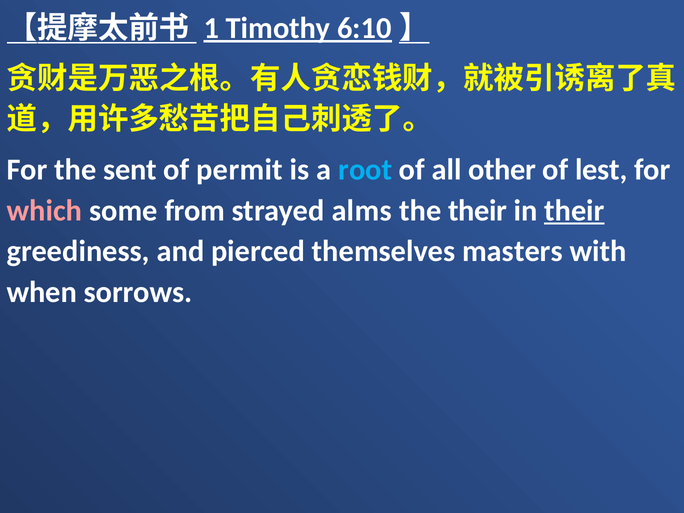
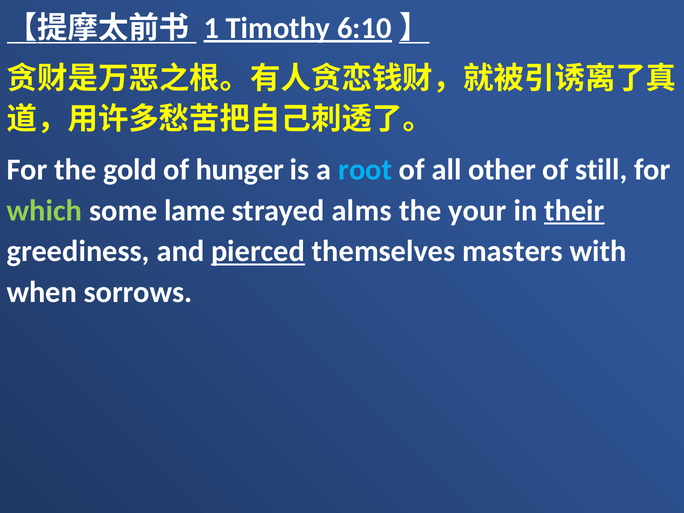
sent: sent -> gold (130, 170)
permit: permit -> hunger (240, 170)
lest: lest -> still (601, 170)
which colour: pink -> light green (45, 211)
from: from -> lame (195, 211)
the their: their -> your (477, 211)
pierced underline: none -> present (258, 251)
